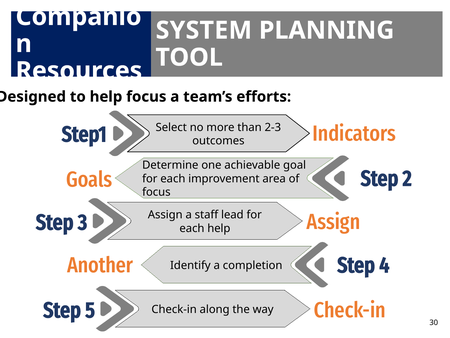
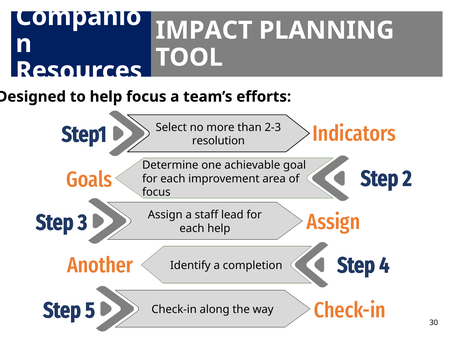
SYSTEM: SYSTEM -> IMPACT (204, 30)
outcomes: outcomes -> resolution (218, 141)
